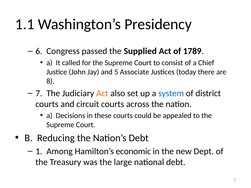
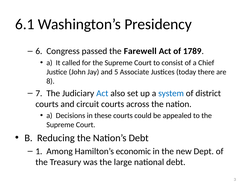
1.1: 1.1 -> 6.1 (25, 24)
Supplied: Supplied -> Farewell (140, 51)
Act colour: orange -> blue (102, 93)
